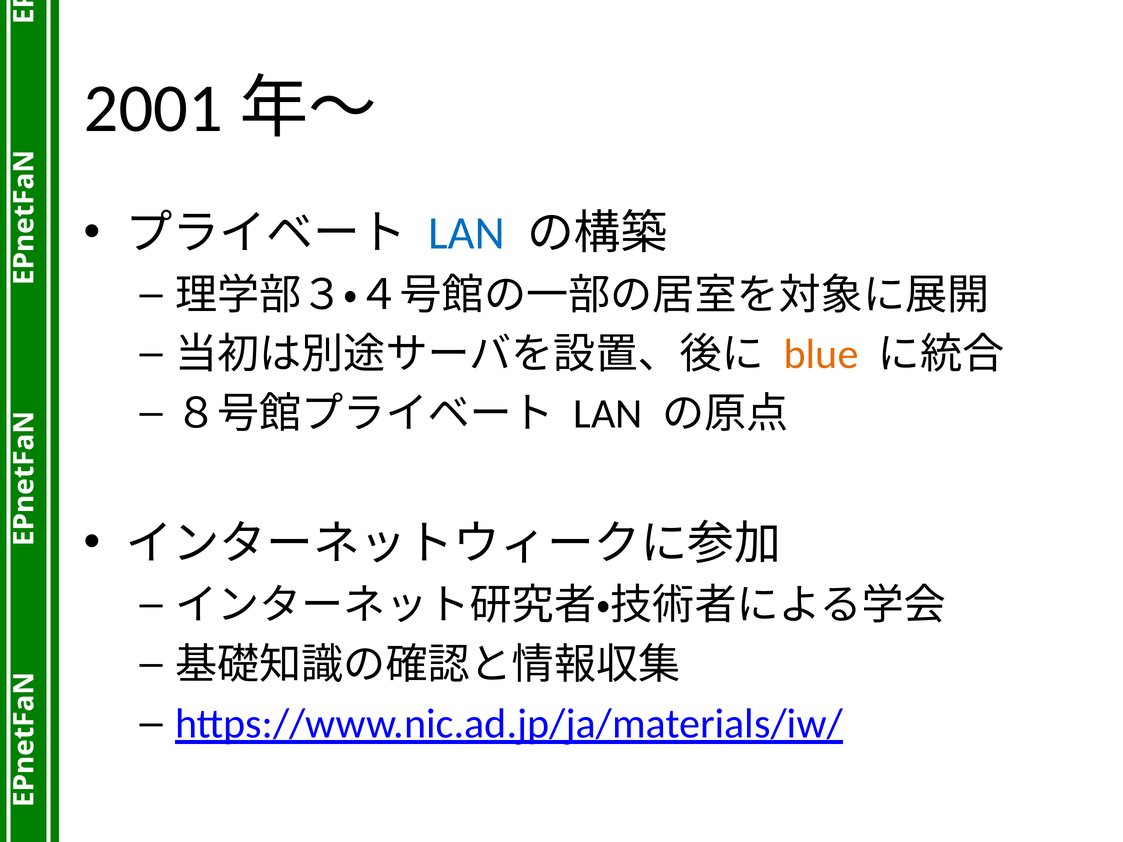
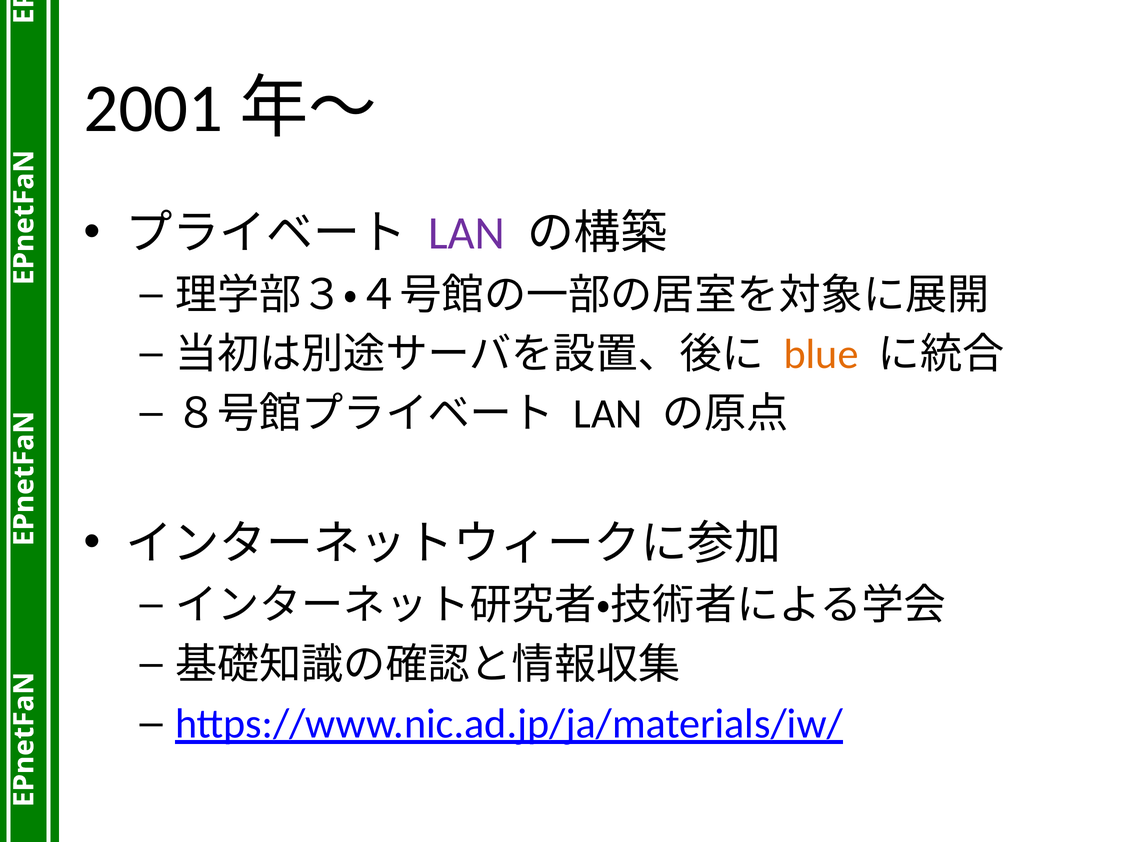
LAN colour: blue -> purple (467, 233)
